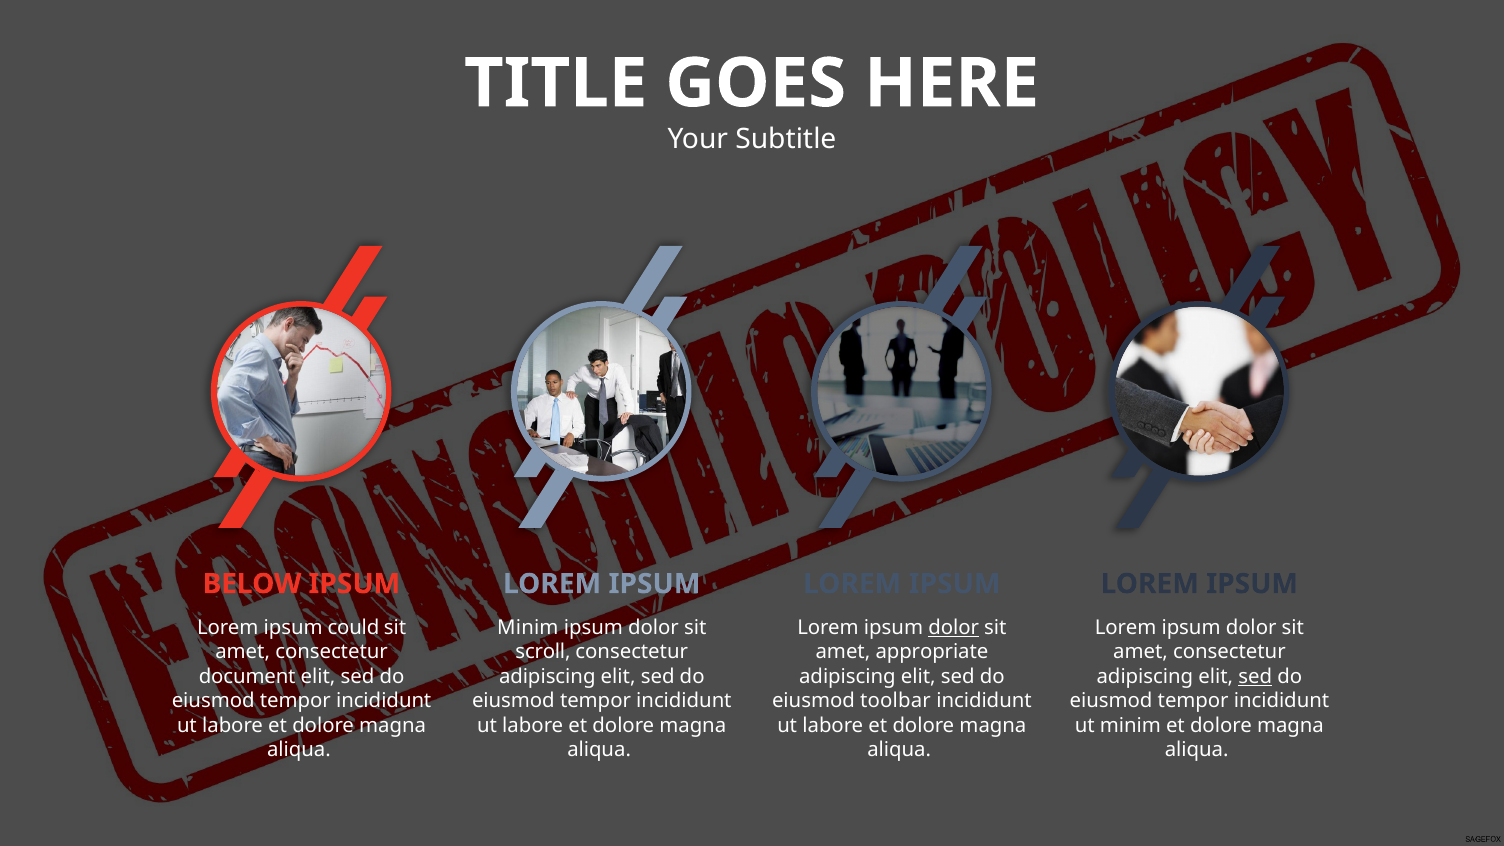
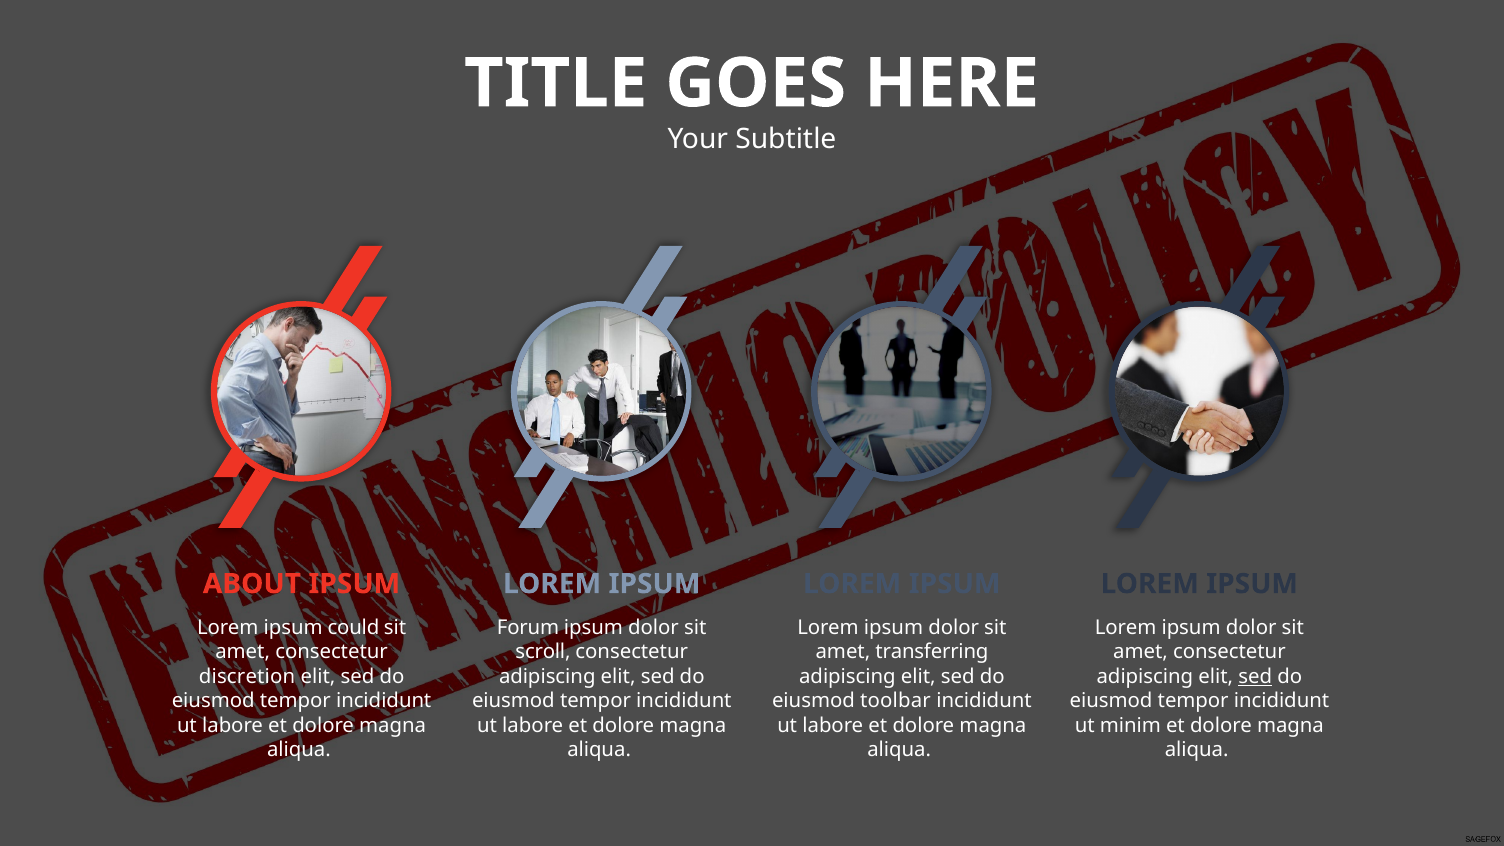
BELOW: BELOW -> ABOUT (252, 584)
Minim: Minim -> Forum (528, 627)
dolor underline: present -> none (954, 627)
appropriate: appropriate -> transferring (932, 652)
document: document -> discretion (247, 676)
